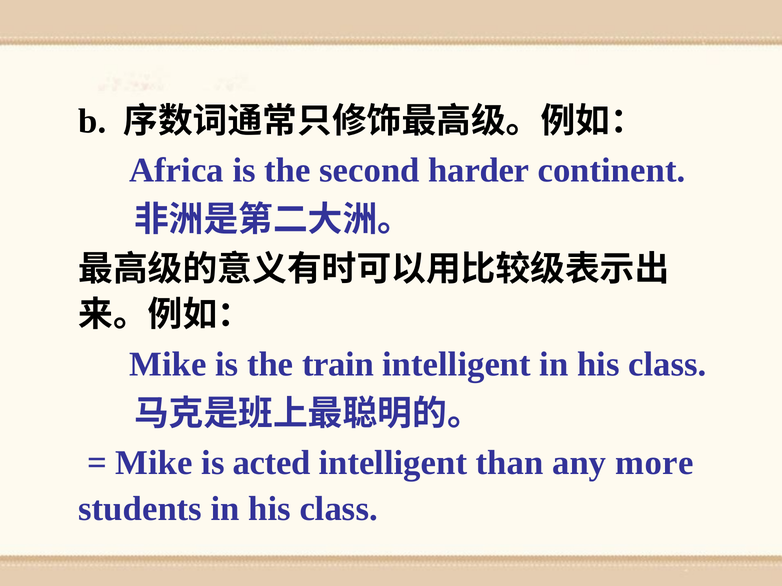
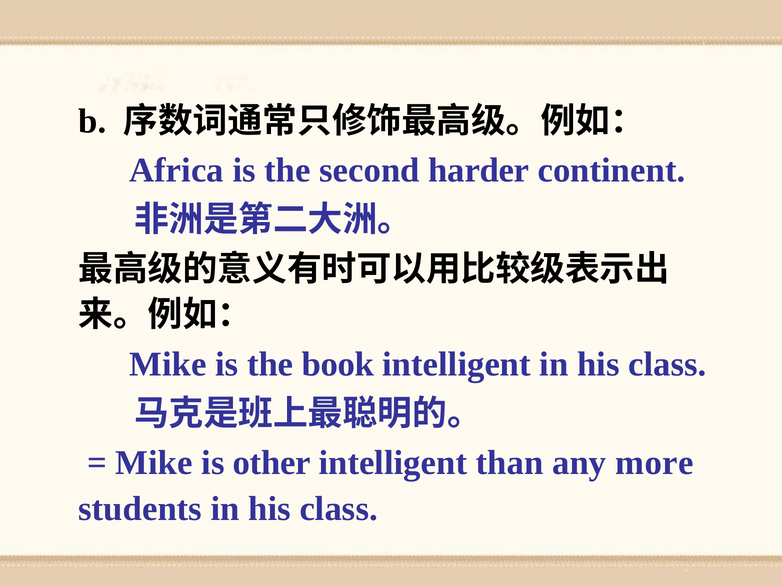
train: train -> book (338, 365)
acted: acted -> other (272, 463)
